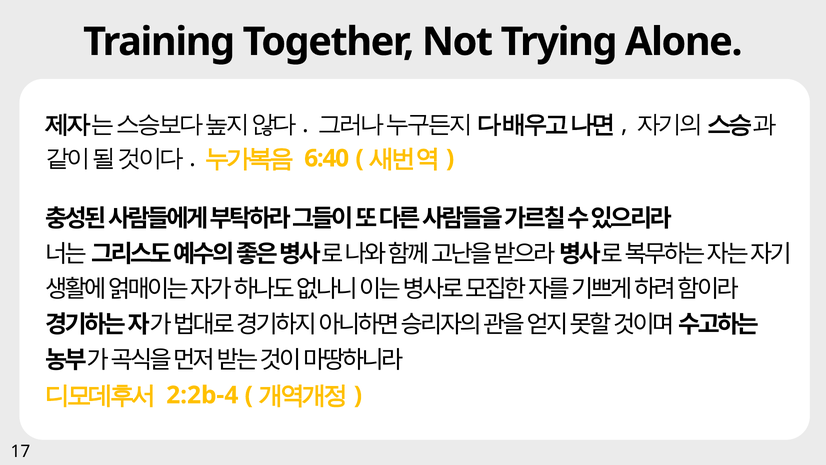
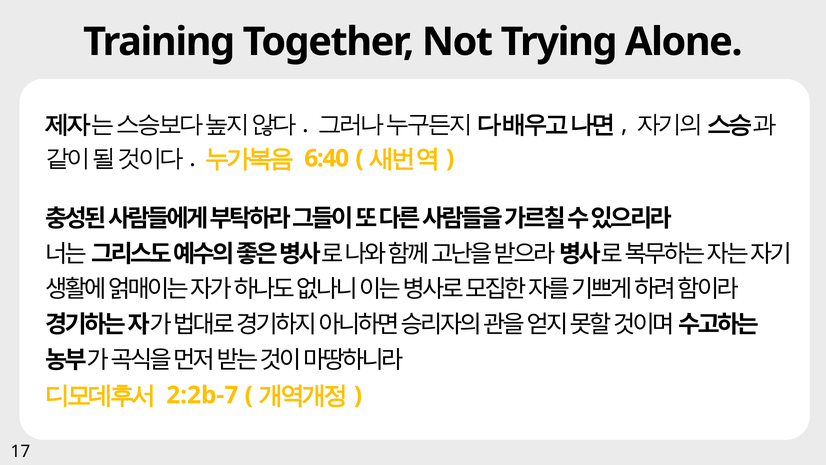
2:2b-4: 2:2b-4 -> 2:2b-7 (202, 395)
